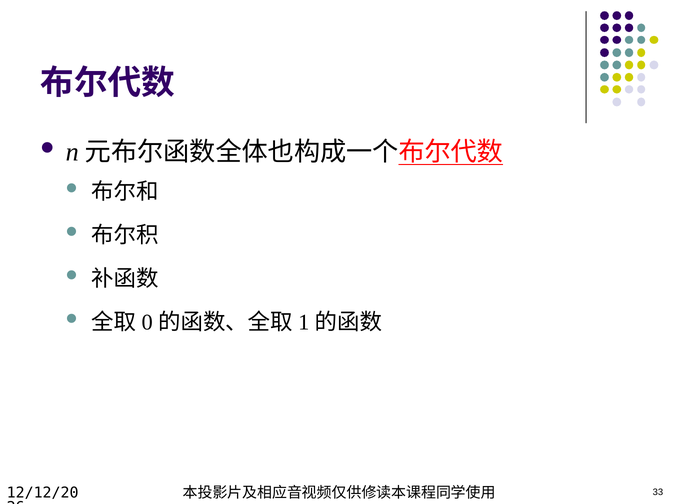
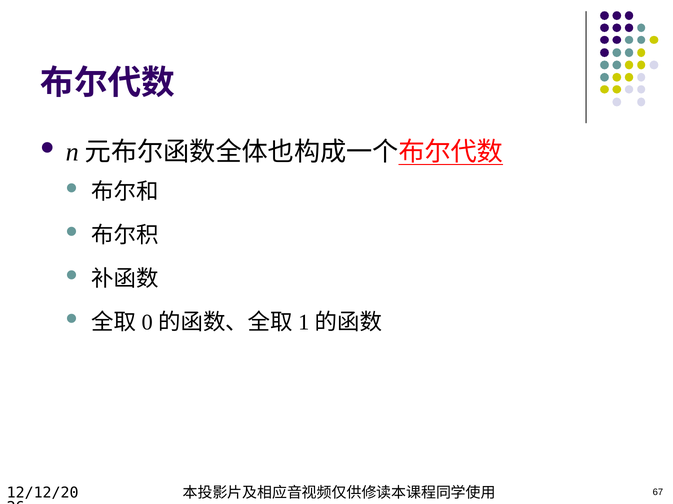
33: 33 -> 67 (658, 493)
